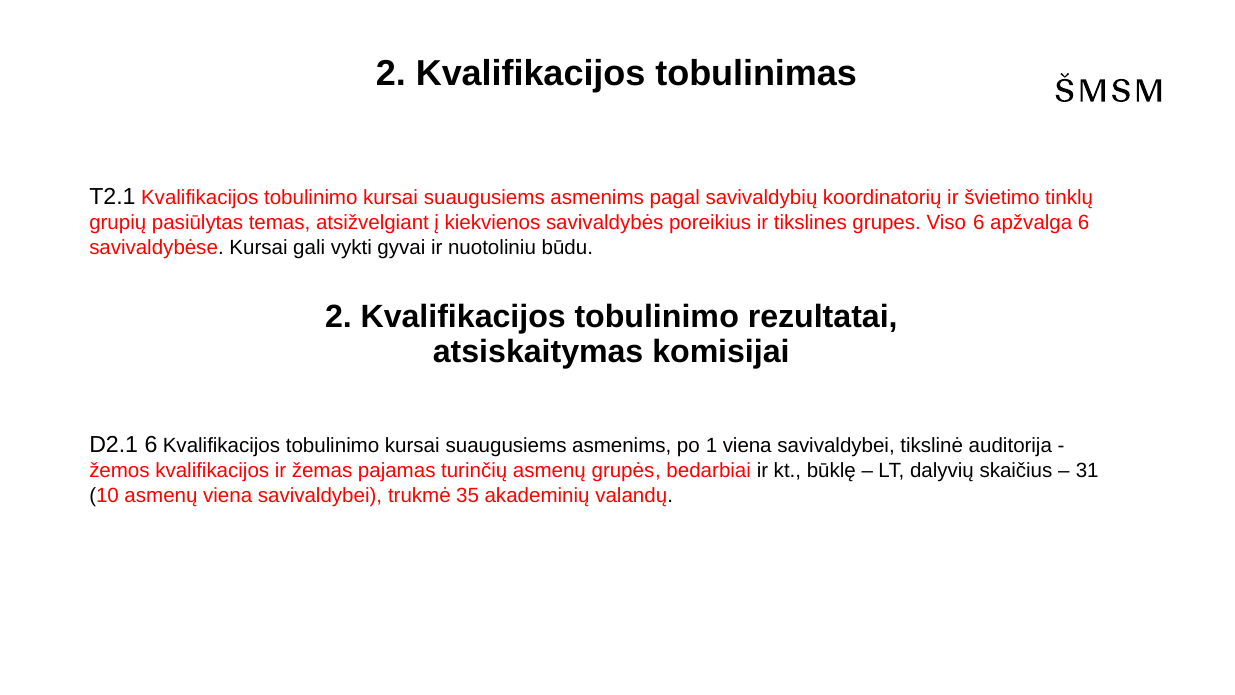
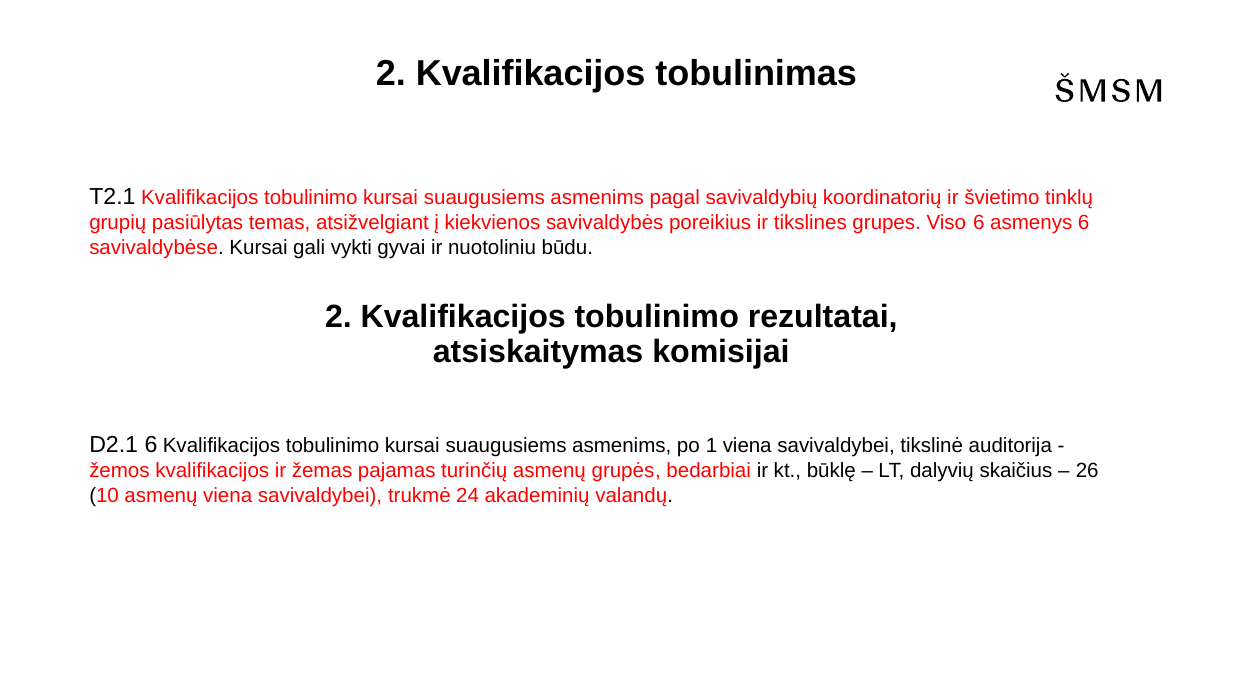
apžvalga: apžvalga -> asmenys (1031, 223)
31: 31 -> 26 (1087, 471)
35: 35 -> 24 (468, 495)
